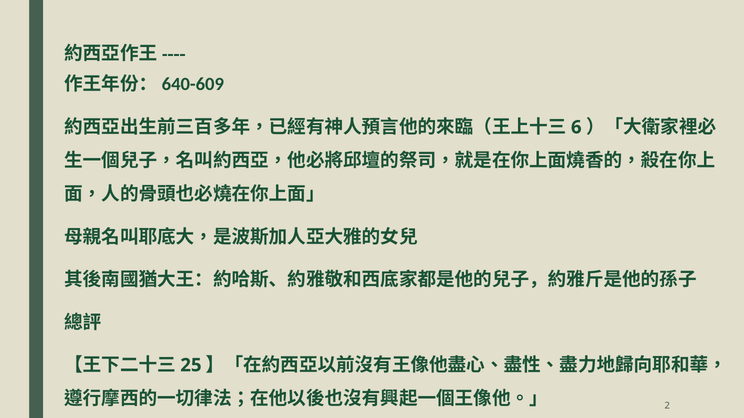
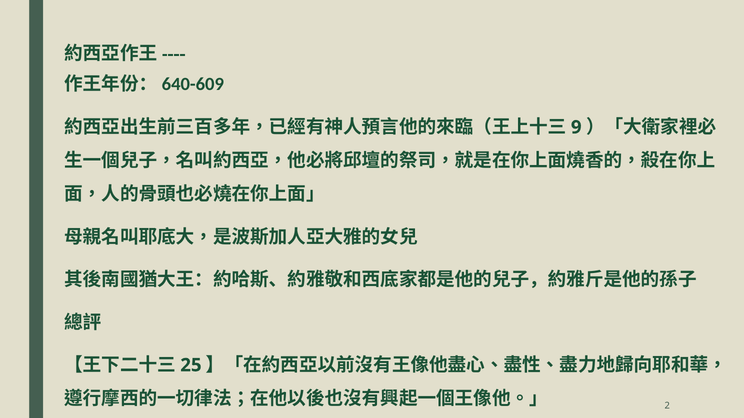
6: 6 -> 9 (576, 127)
